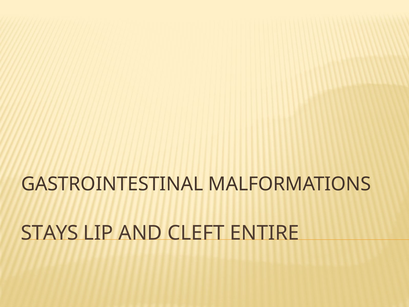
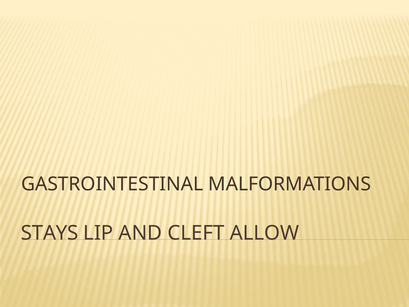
ENTIRE: ENTIRE -> ALLOW (264, 233)
